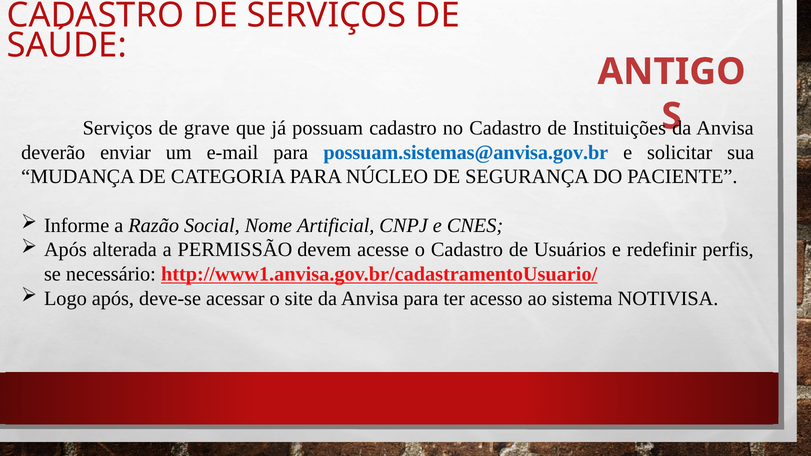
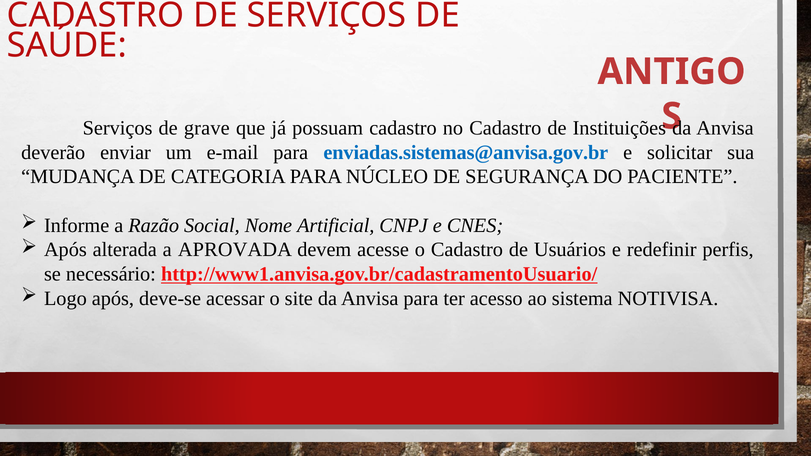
possuam.sistemas@anvisa.gov.br: possuam.sistemas@anvisa.gov.br -> enviadas.sistemas@anvisa.gov.br (466, 152)
PERMISSÃO: PERMISSÃO -> APROVADA (235, 250)
